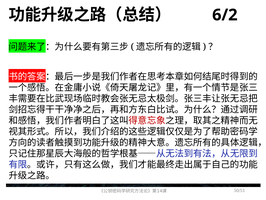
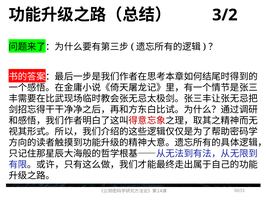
6/2: 6/2 -> 3/2 (225, 15)
